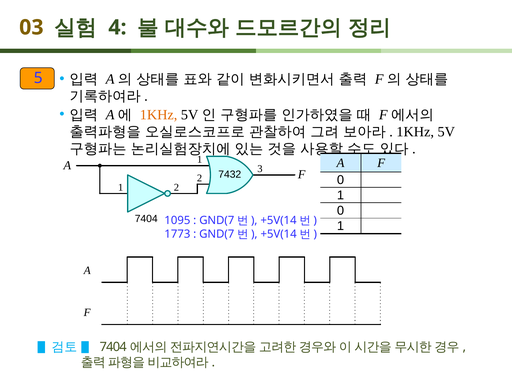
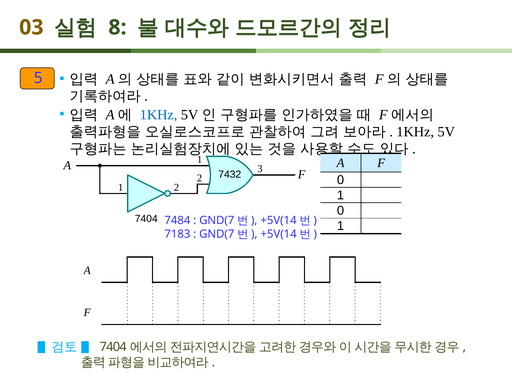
4: 4 -> 8 (117, 27)
1KHz colour: orange -> blue (159, 115)
1095: 1095 -> 7484 (177, 220)
1773: 1773 -> 7183 (177, 234)
